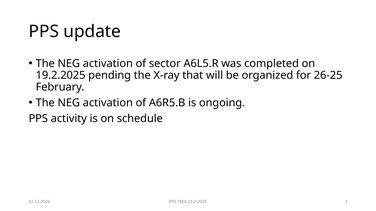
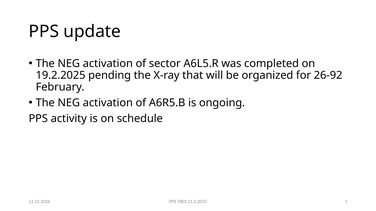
26-25: 26-25 -> 26-92 (328, 75)
